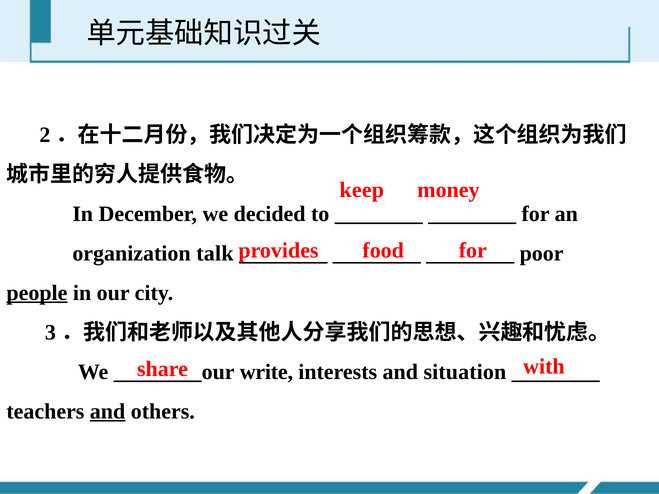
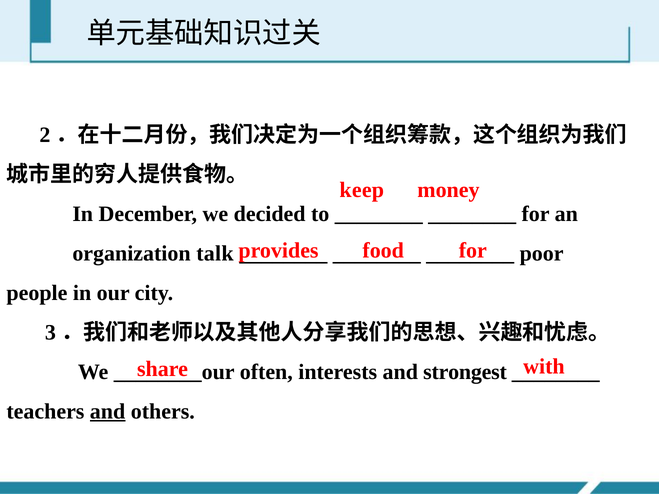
people underline: present -> none (37, 293)
write: write -> often (266, 372)
situation: situation -> strongest (465, 372)
